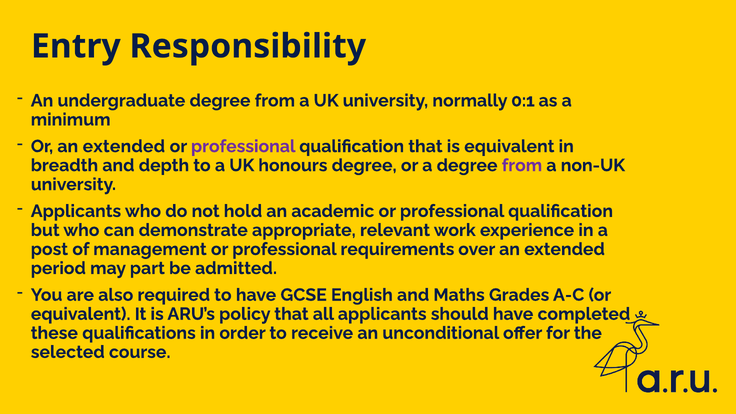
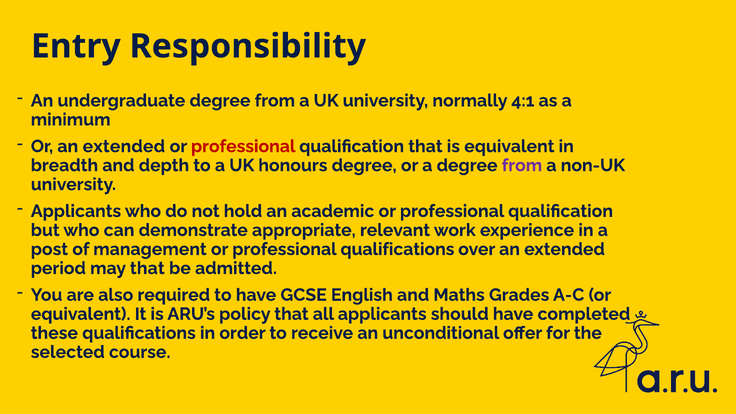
0:1: 0:1 -> 4:1 (523, 101)
professional colour: purple -> red (243, 146)
professional requirements: requirements -> qualifications (397, 249)
may part: part -> that (147, 268)
